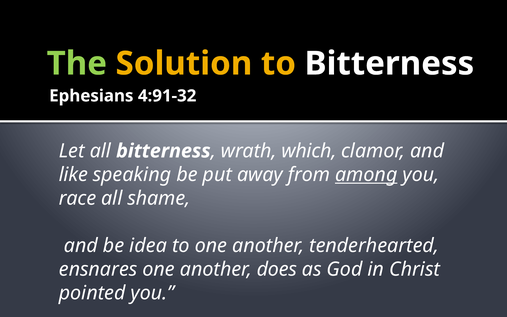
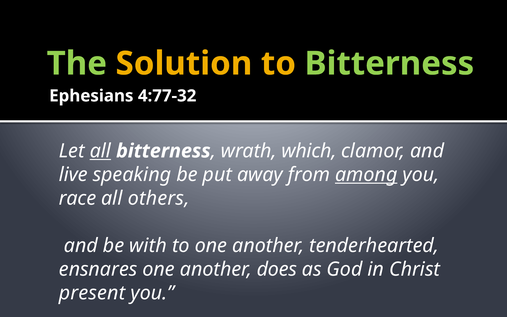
Bitterness colour: white -> light green (389, 64)
4:91-32: 4:91-32 -> 4:77-32 (167, 96)
all underline: none -> present (100, 151)
like: like -> live (73, 175)
shame: shame -> others (159, 198)
idea: idea -> with (148, 246)
pointed: pointed -> present (92, 293)
